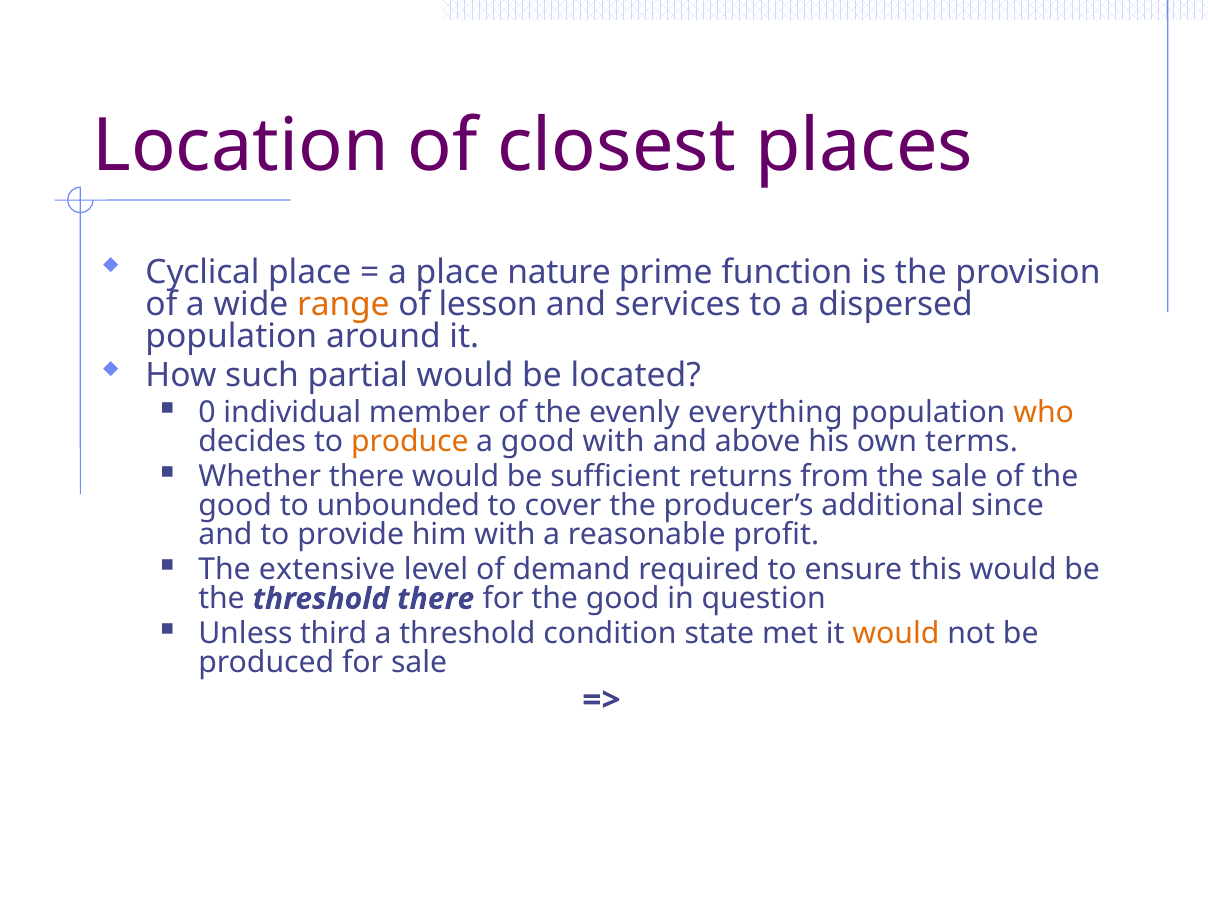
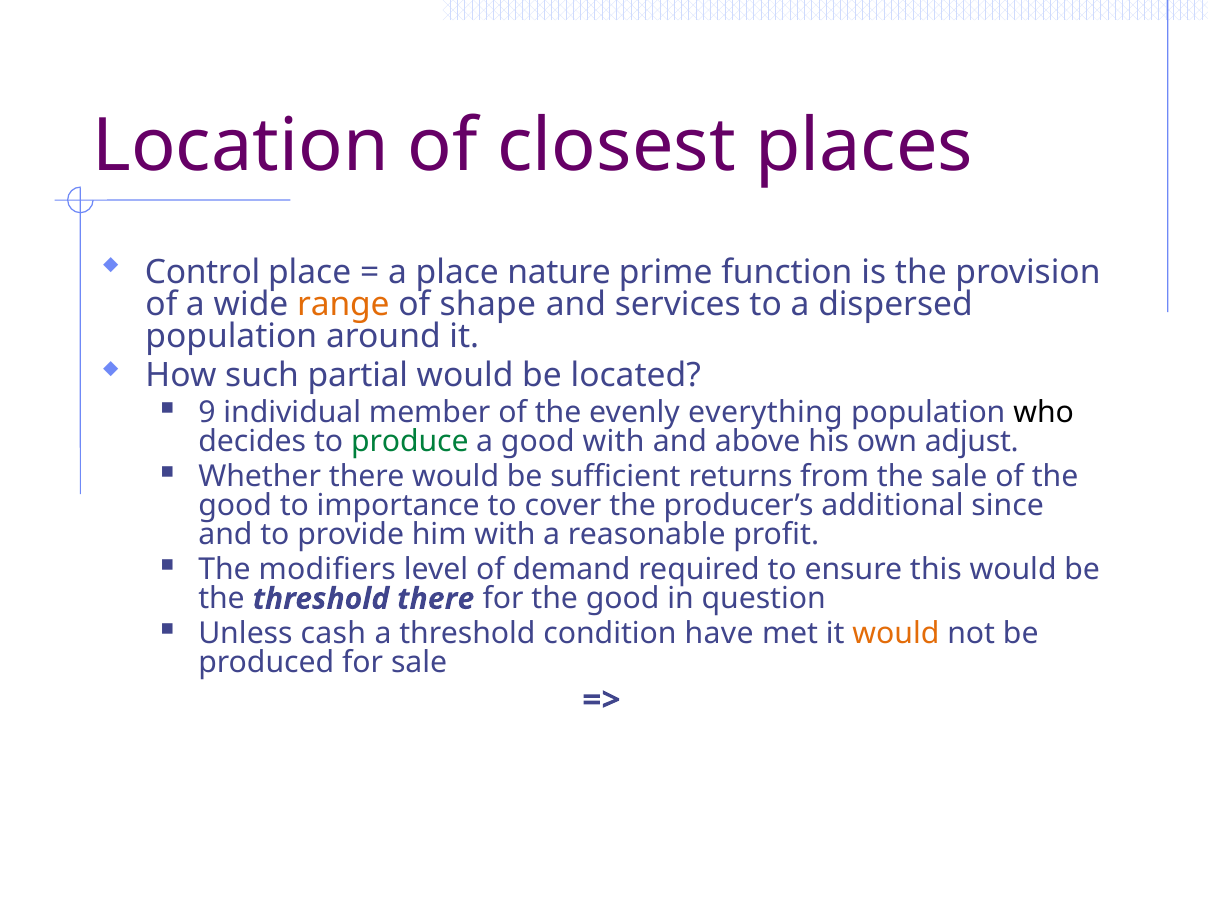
Cyclical: Cyclical -> Control (203, 272)
lesson: lesson -> shape (488, 305)
0: 0 -> 9 (207, 413)
who colour: orange -> black (1044, 413)
produce colour: orange -> green (410, 442)
terms: terms -> adjust (972, 442)
unbounded: unbounded -> importance (398, 506)
extensive: extensive -> modifiers (327, 570)
third: third -> cash (333, 634)
state: state -> have (719, 634)
